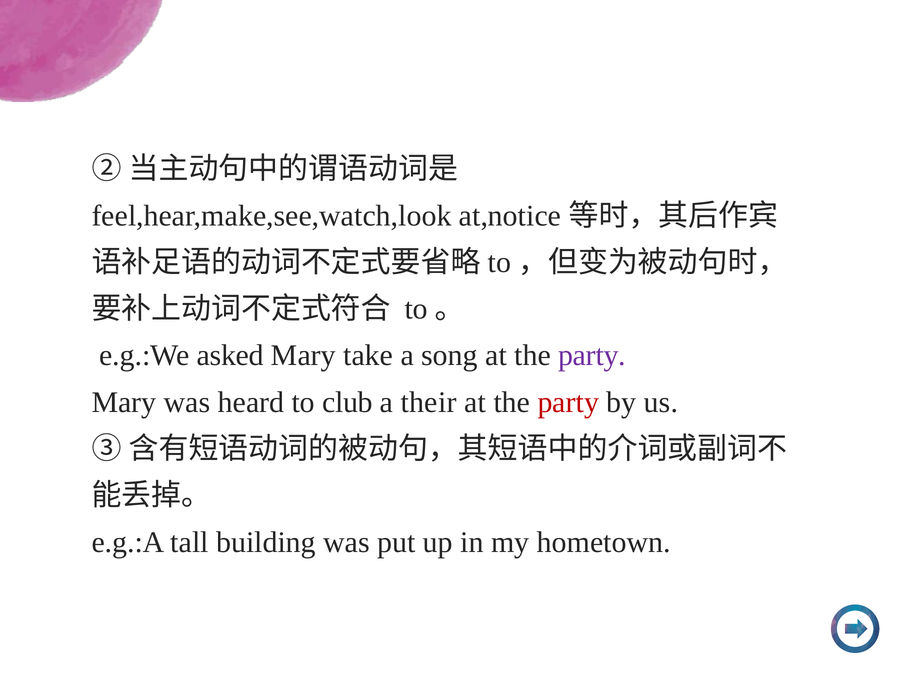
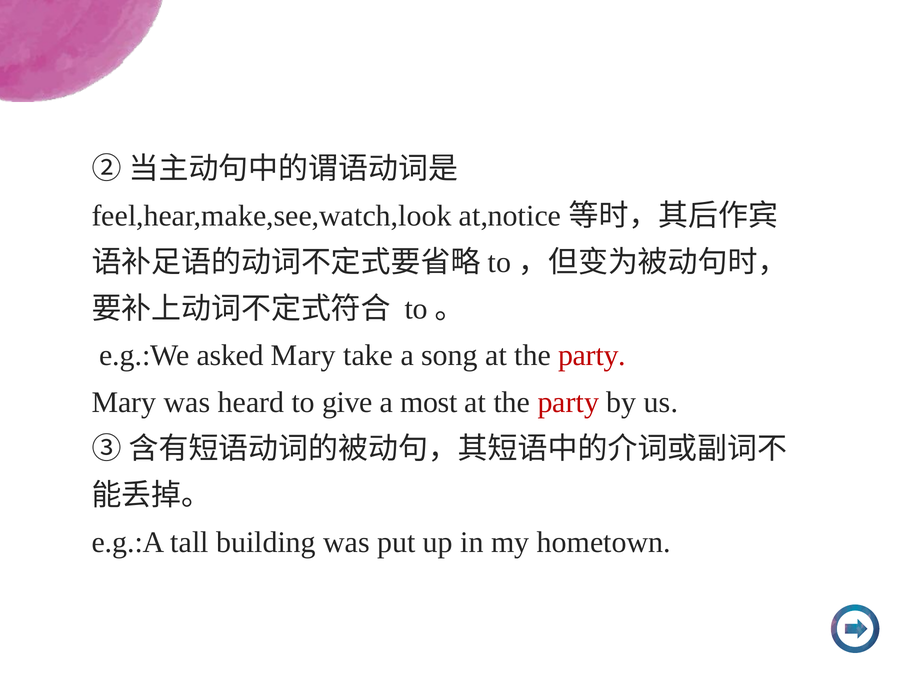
party colour: purple -> red (592, 356)
club: club -> give (347, 403)
their: their -> most (429, 403)
